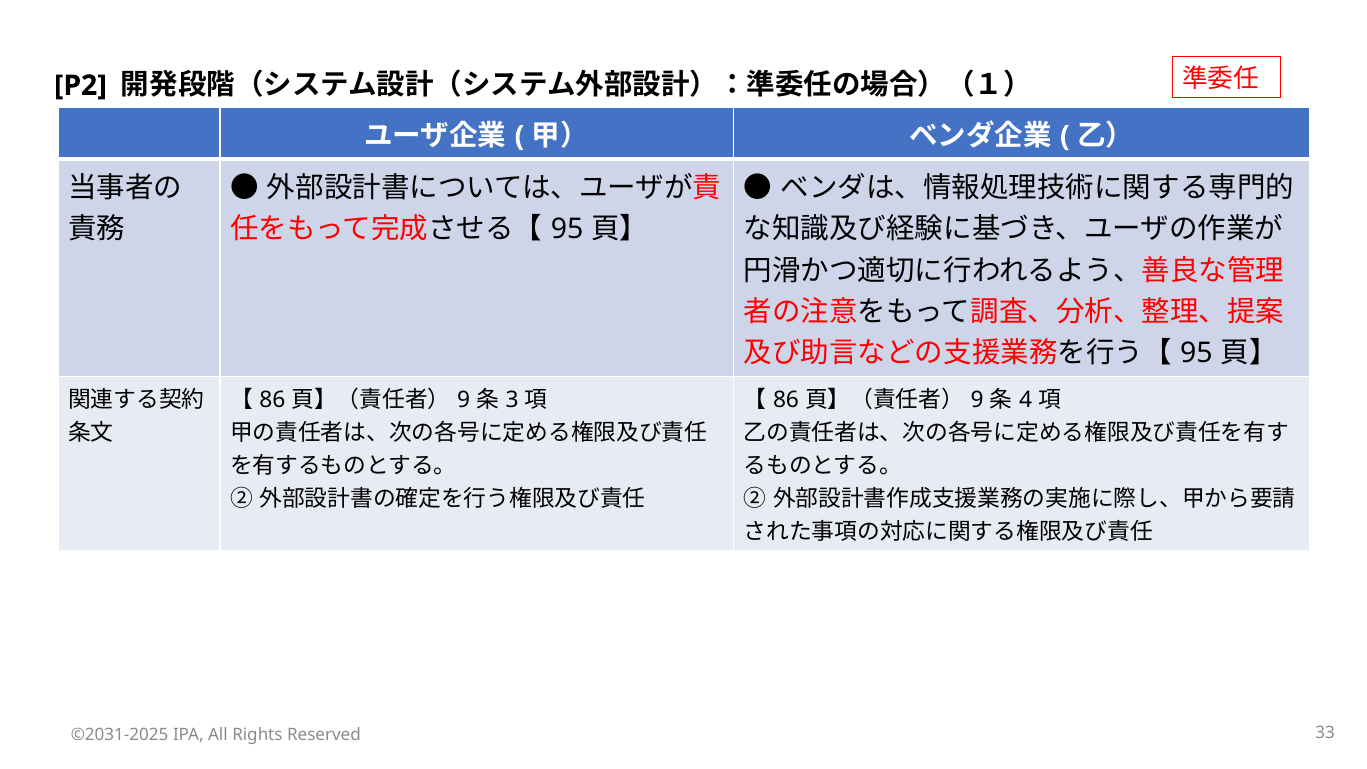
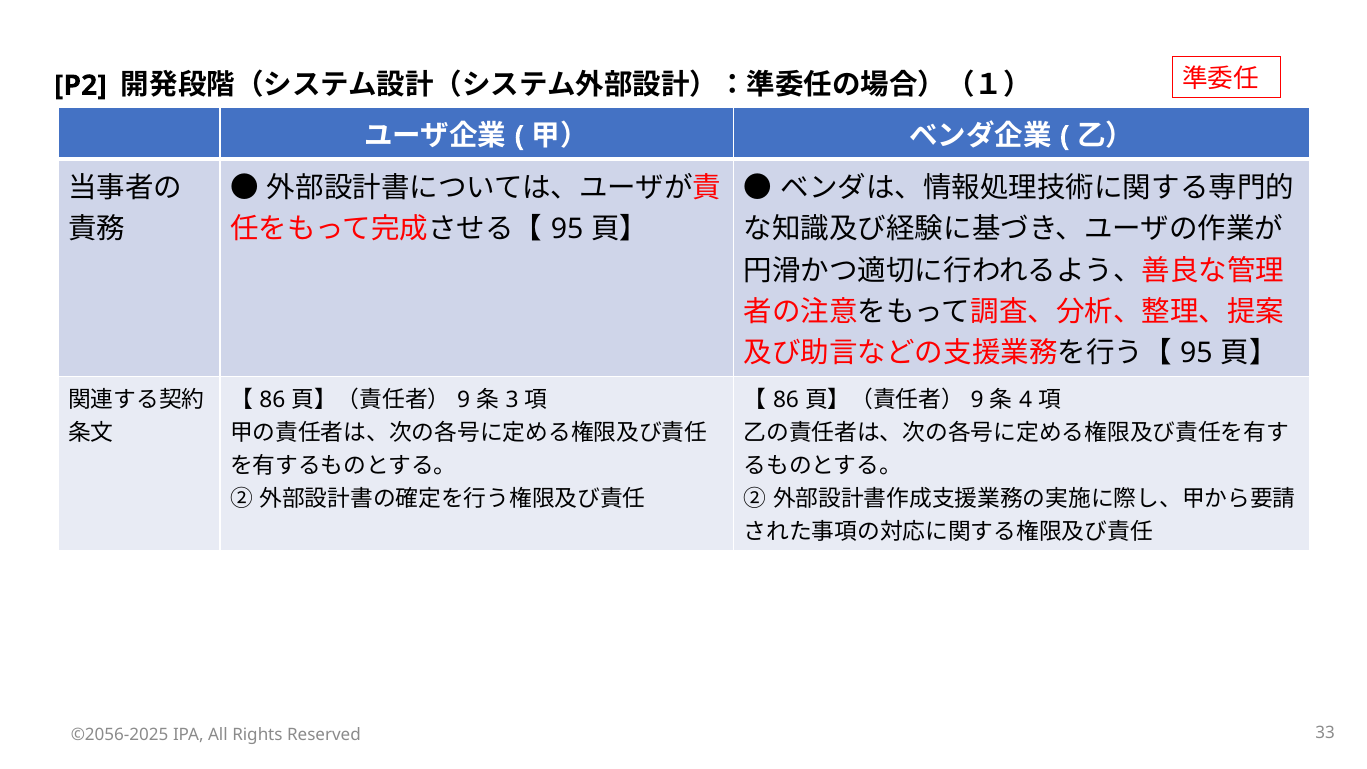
©2031-2025: ©2031-2025 -> ©2056-2025 (120, 734)
